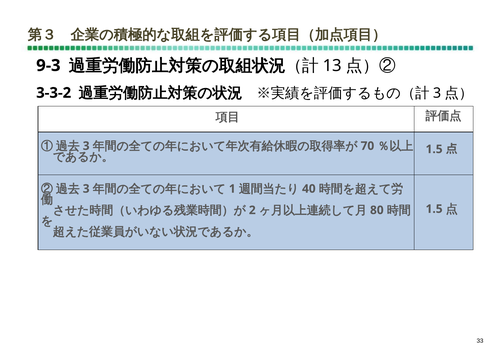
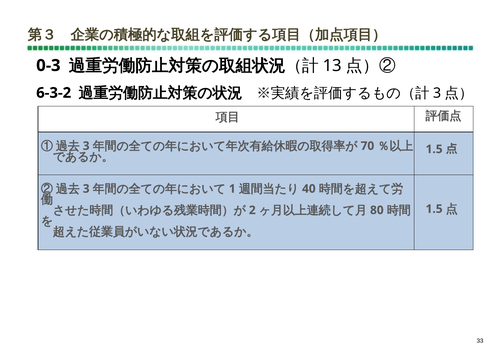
9-3: 9-3 -> 0-3 (48, 66)
3-3-2: 3-3-2 -> 6-3-2 (54, 93)
